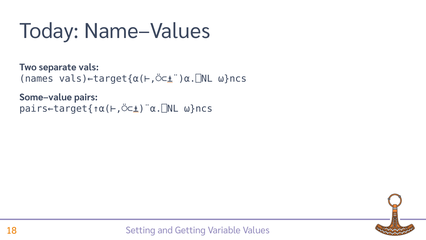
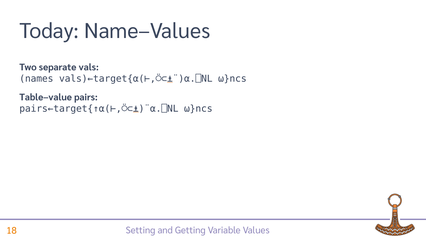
Some–value: Some–value -> Table–value (46, 97)
